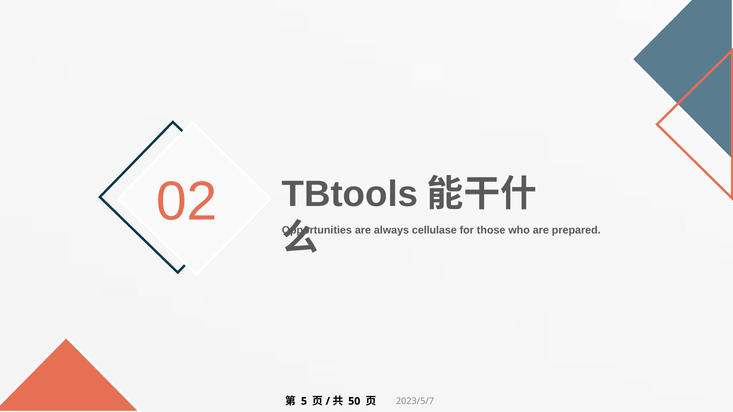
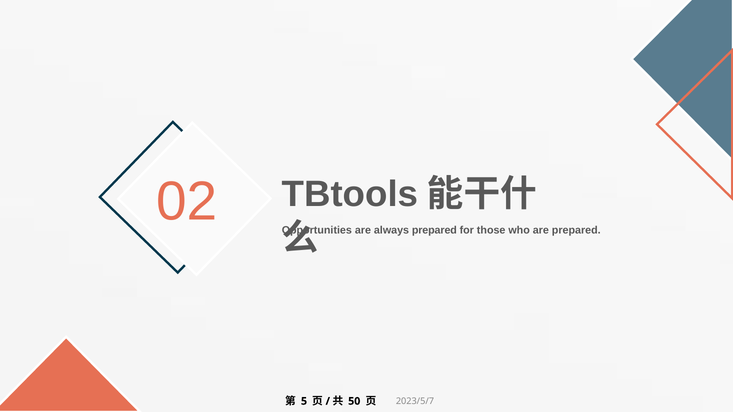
always cellulase: cellulase -> prepared (434, 231)
